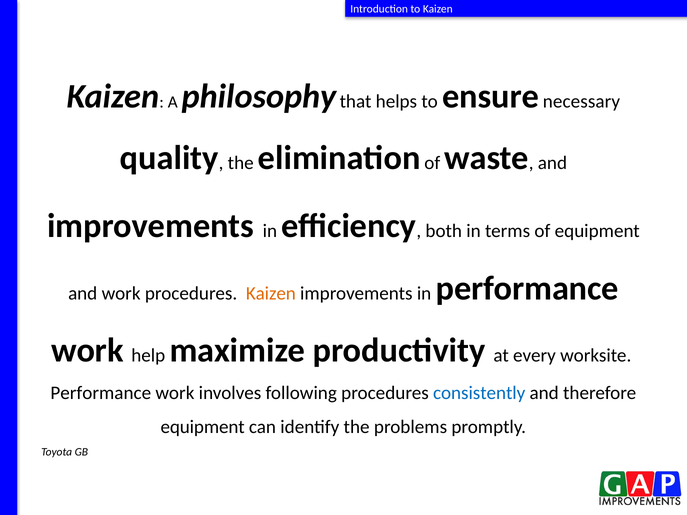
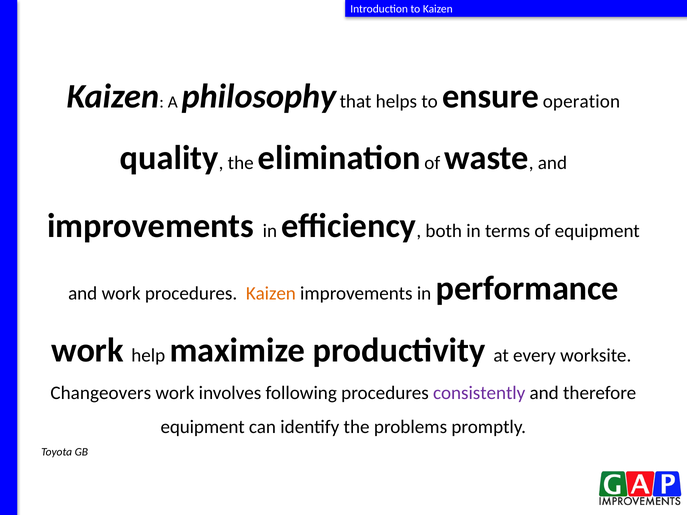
necessary: necessary -> operation (581, 101)
Performance: Performance -> Changeovers (101, 393)
consistently colour: blue -> purple (479, 393)
